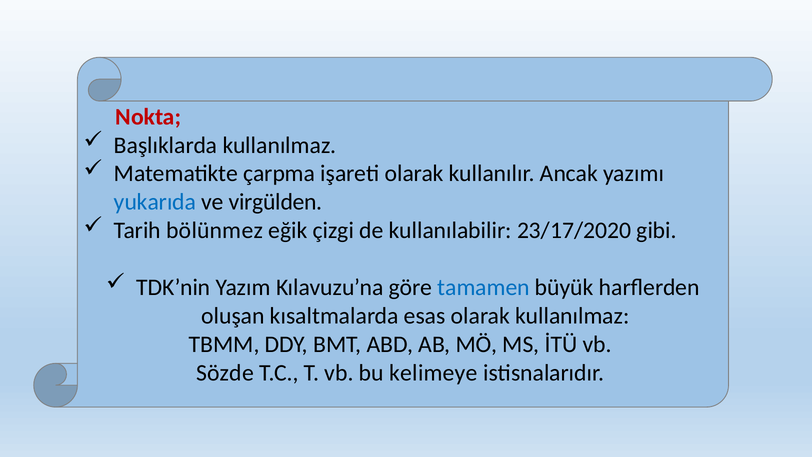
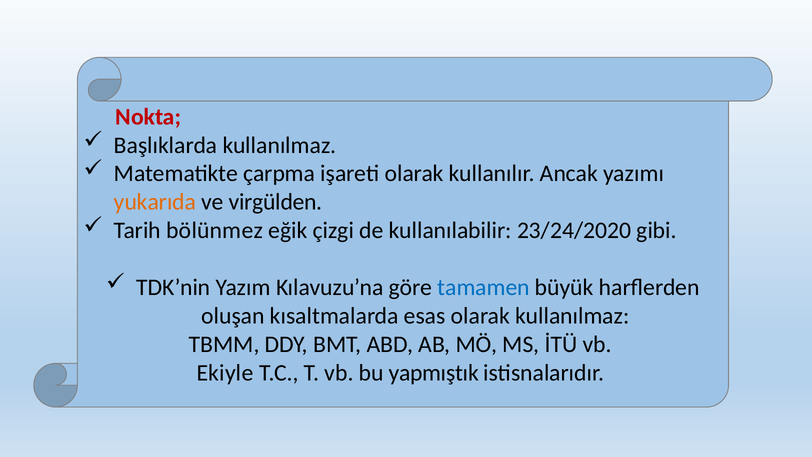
yukarıda colour: blue -> orange (155, 202)
23/17/2020: 23/17/2020 -> 23/24/2020 (574, 230)
Sözde: Sözde -> Ekiyle (225, 373)
kelimeye: kelimeye -> yapmıştık (434, 373)
